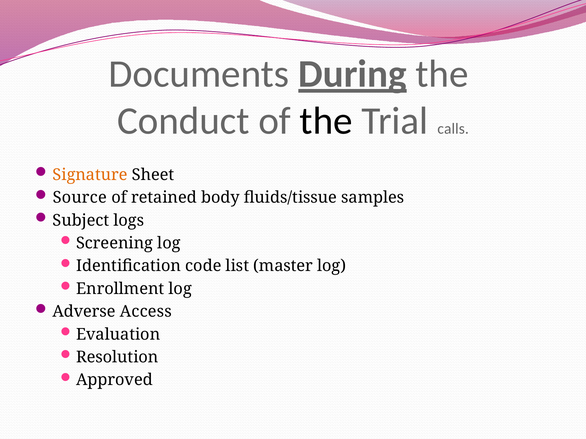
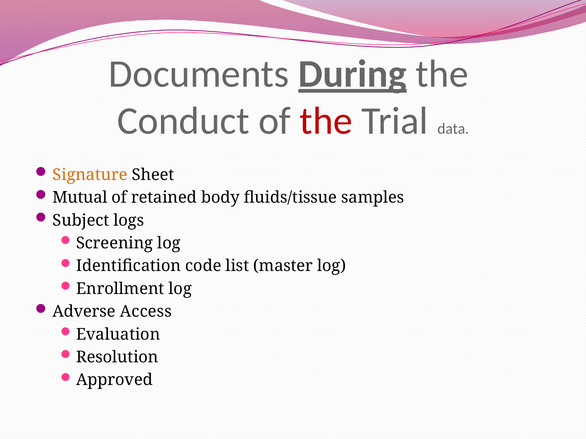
the colour: black -> red (326, 121)
calls: calls -> data (453, 129)
Source: Source -> Mutual (80, 198)
